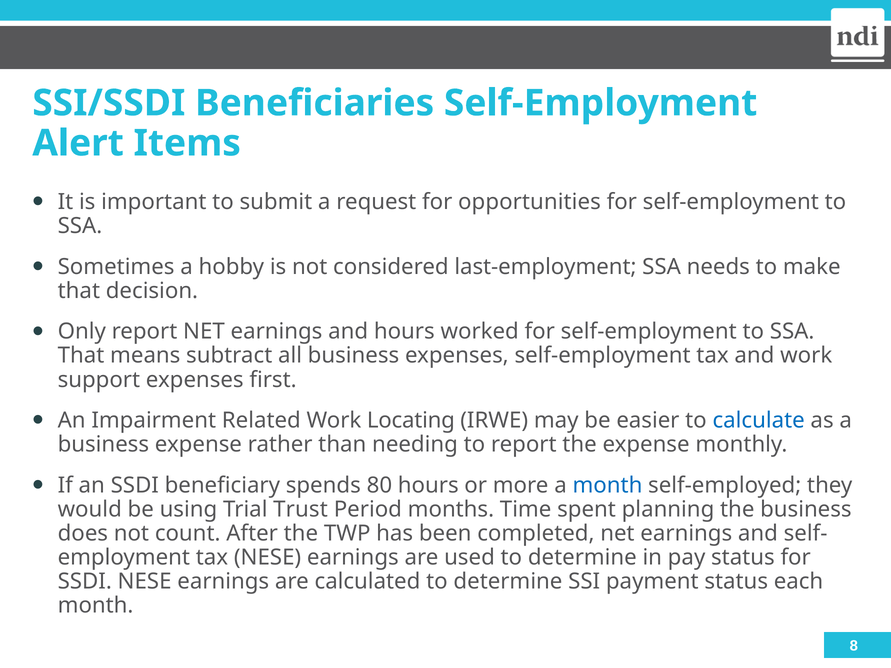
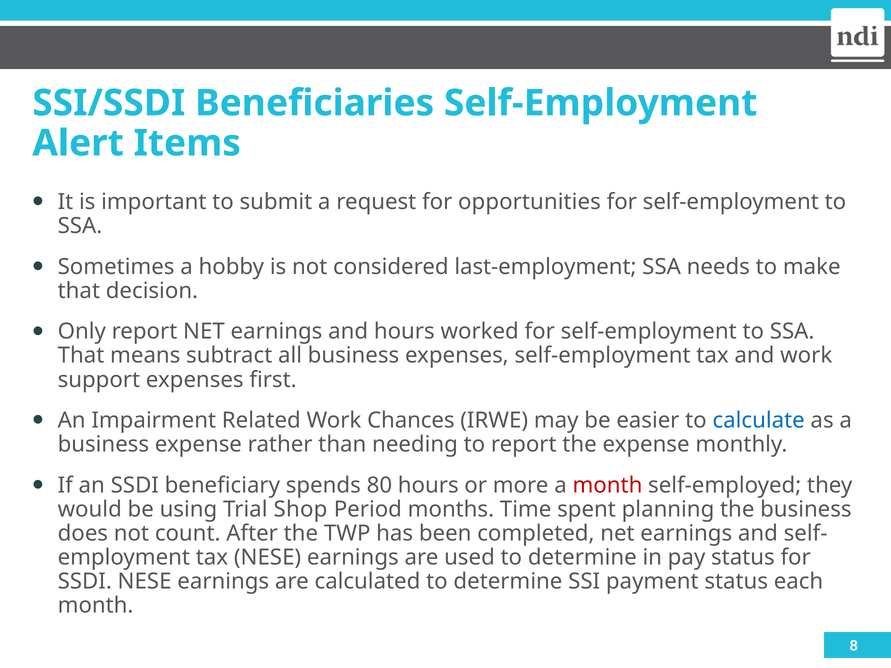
Locating: Locating -> Chances (411, 421)
month colour: blue -> red (607, 486)
Trust: Trust -> Shop (300, 510)
